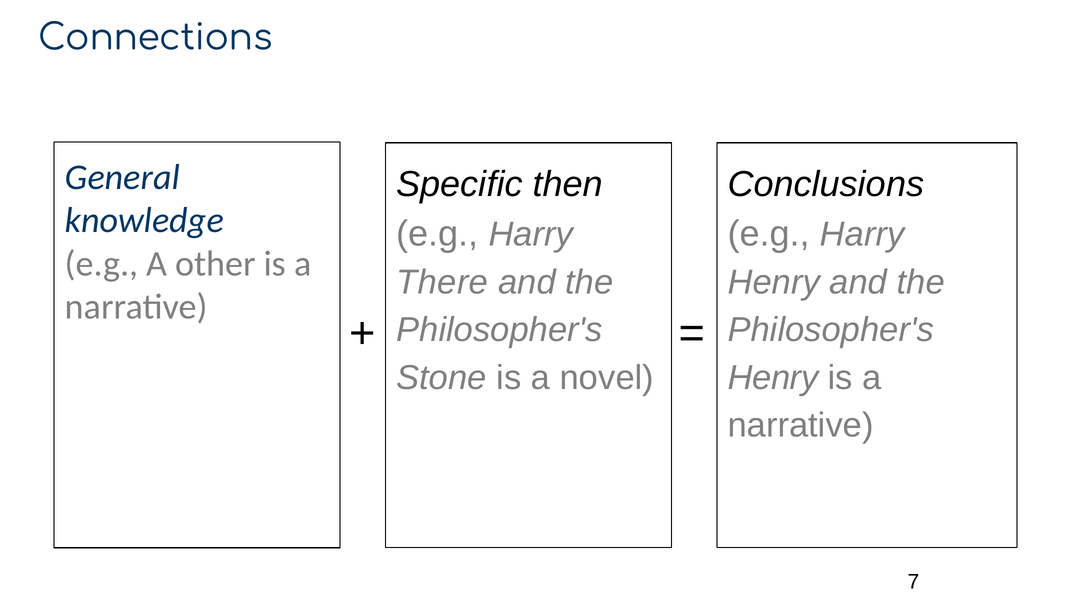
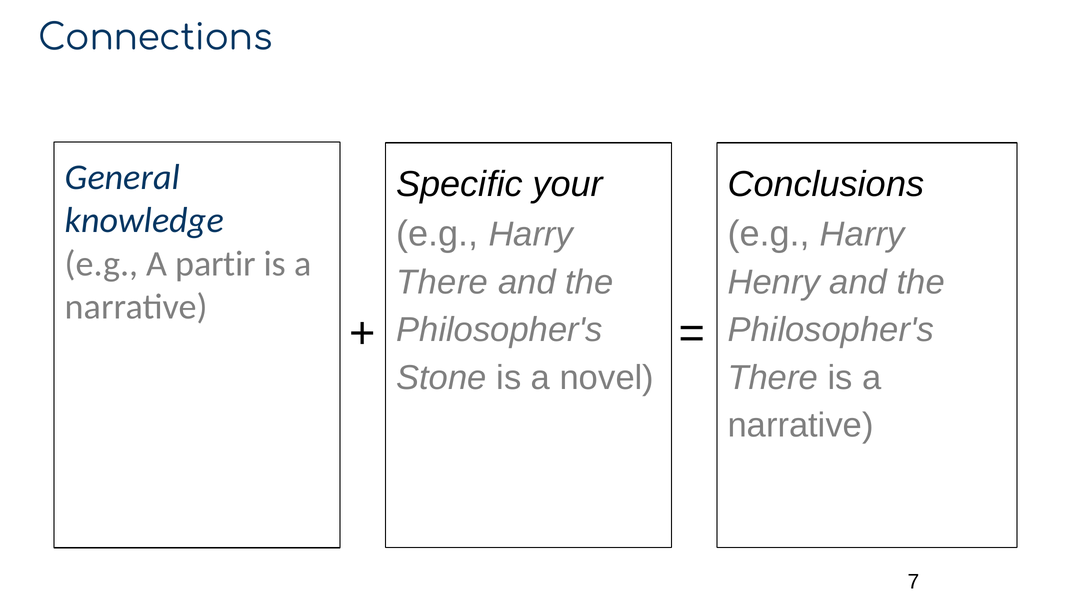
then: then -> your (568, 184)
other: other -> partir (216, 264)
Henry: Henry -> There (773, 378)
